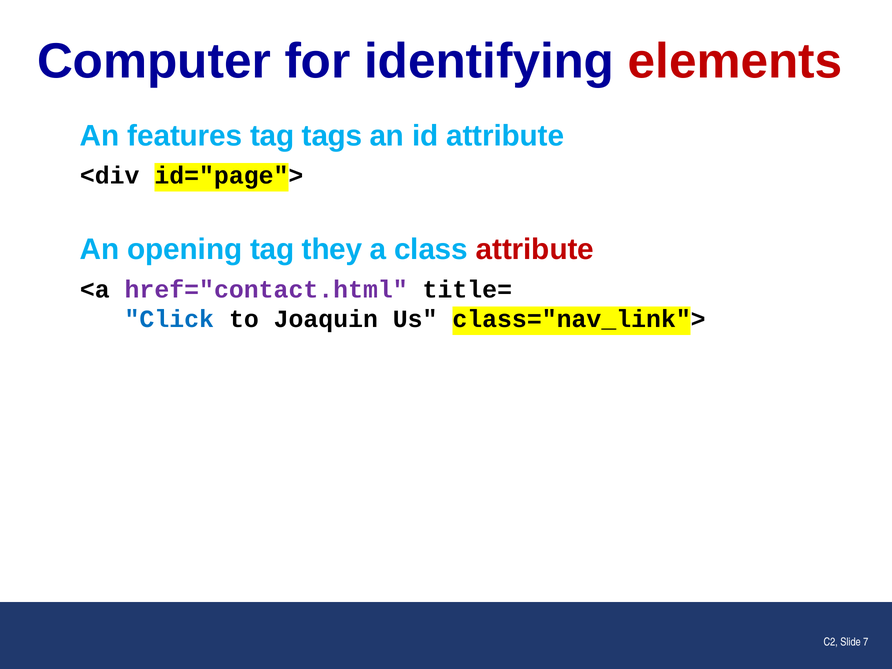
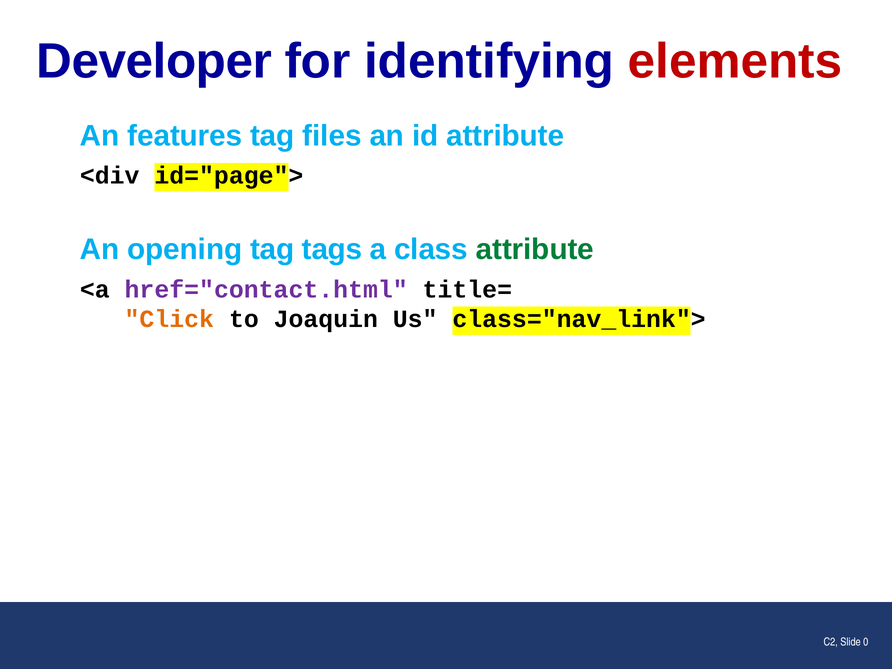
Computer: Computer -> Developer (154, 61)
tags: tags -> files (332, 136)
they: they -> tags (332, 250)
attribute colour: red -> green (535, 250)
Click colour: blue -> orange (169, 319)
7: 7 -> 0 (866, 642)
